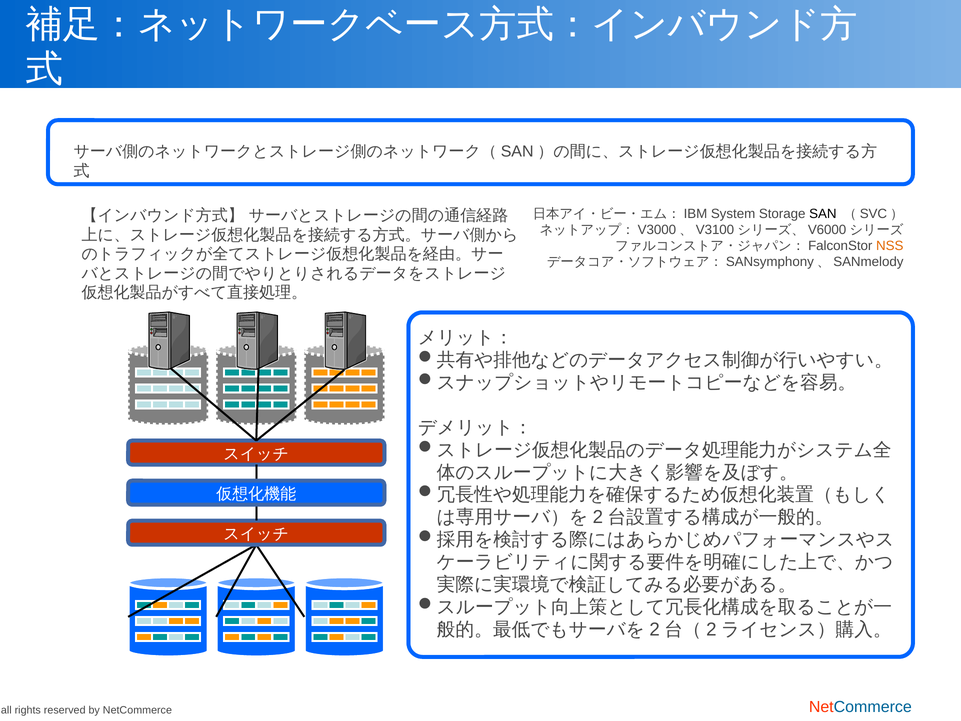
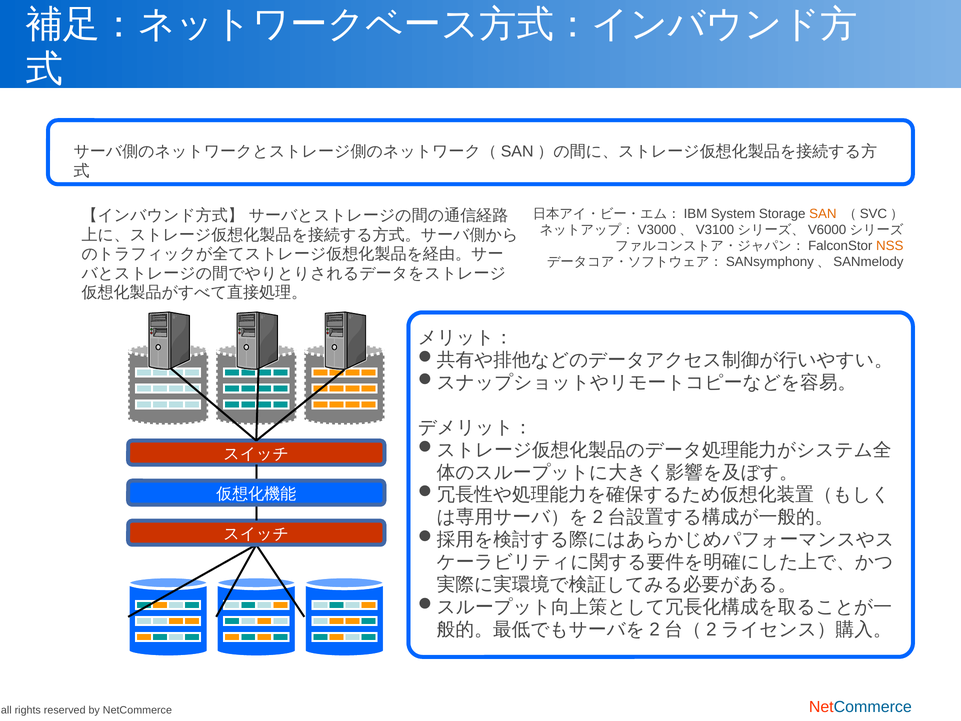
SAN colour: black -> orange (823, 214)
